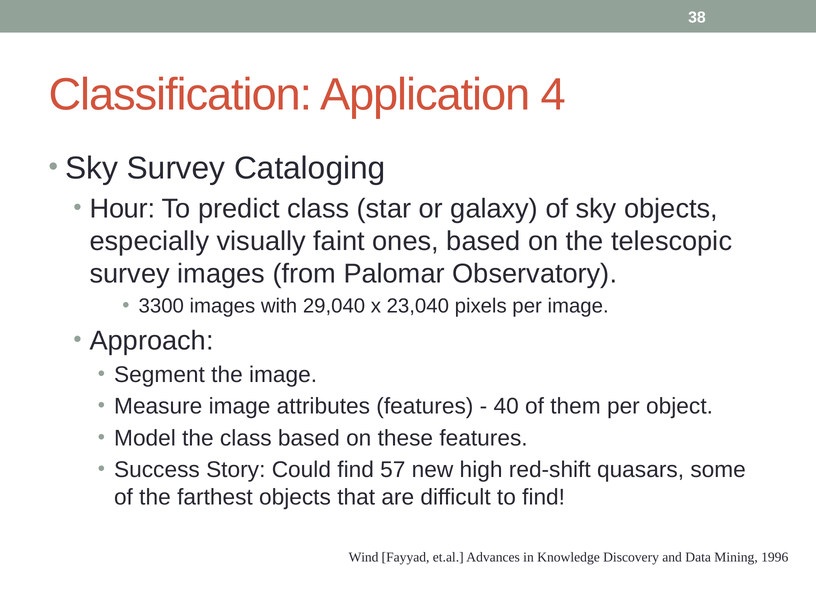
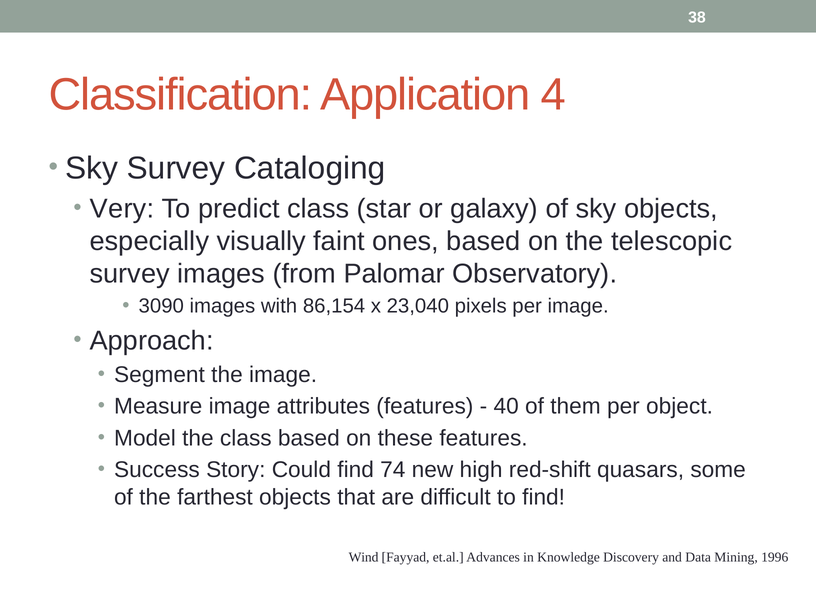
Hour: Hour -> Very (122, 209)
3300: 3300 -> 3090 (161, 306)
29,040: 29,040 -> 86,154 (334, 306)
57: 57 -> 74 (393, 470)
